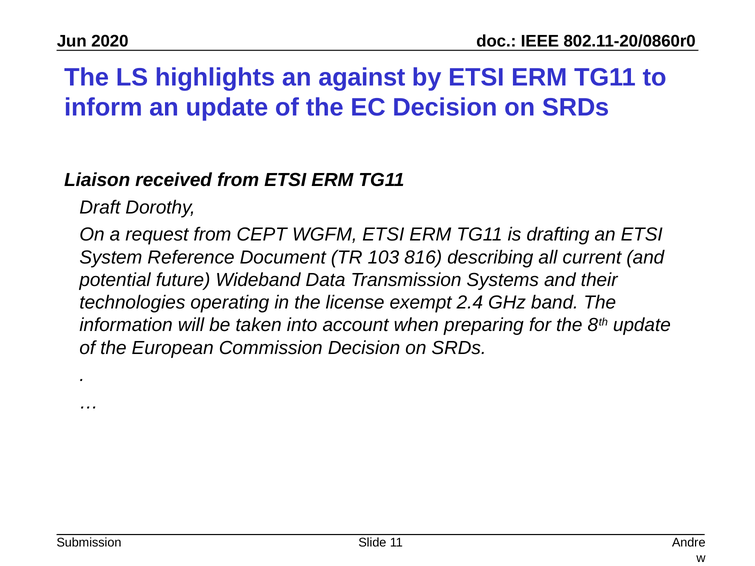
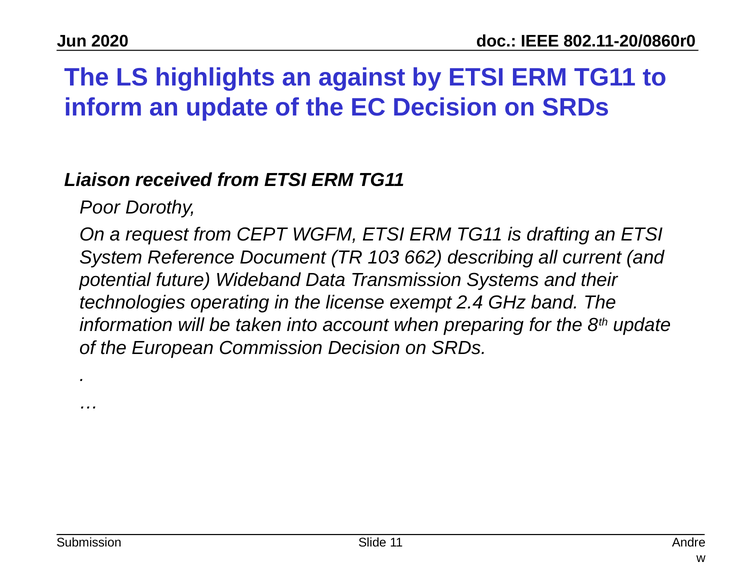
Draft: Draft -> Poor (100, 207)
816: 816 -> 662 (423, 257)
